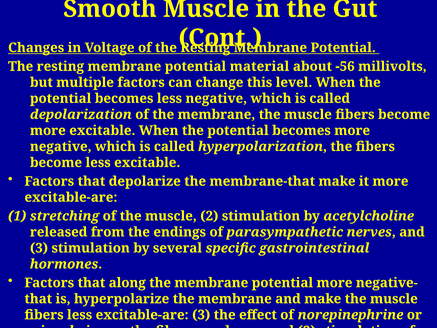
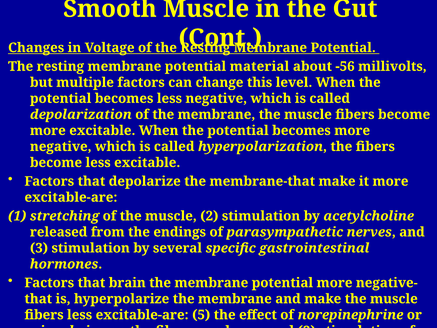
along: along -> brain (127, 283)
excitable-are 3: 3 -> 5 (201, 315)
